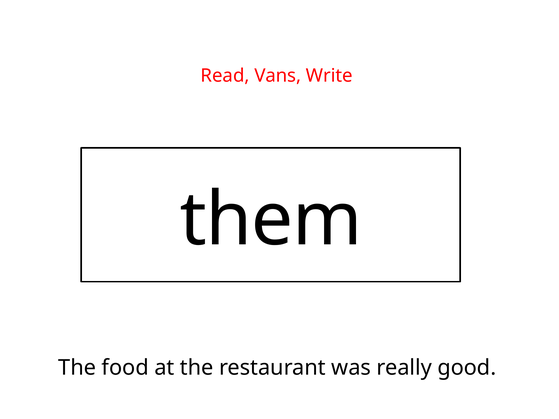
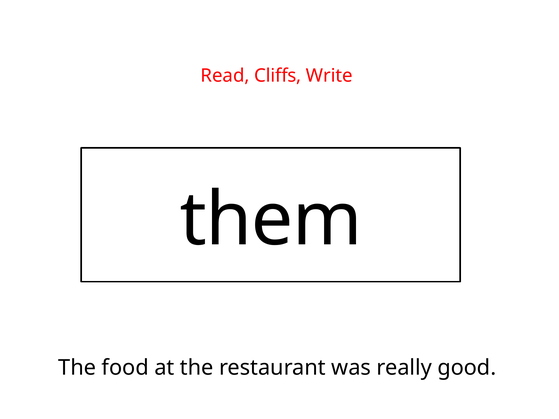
Vans: Vans -> Cliffs (278, 76)
